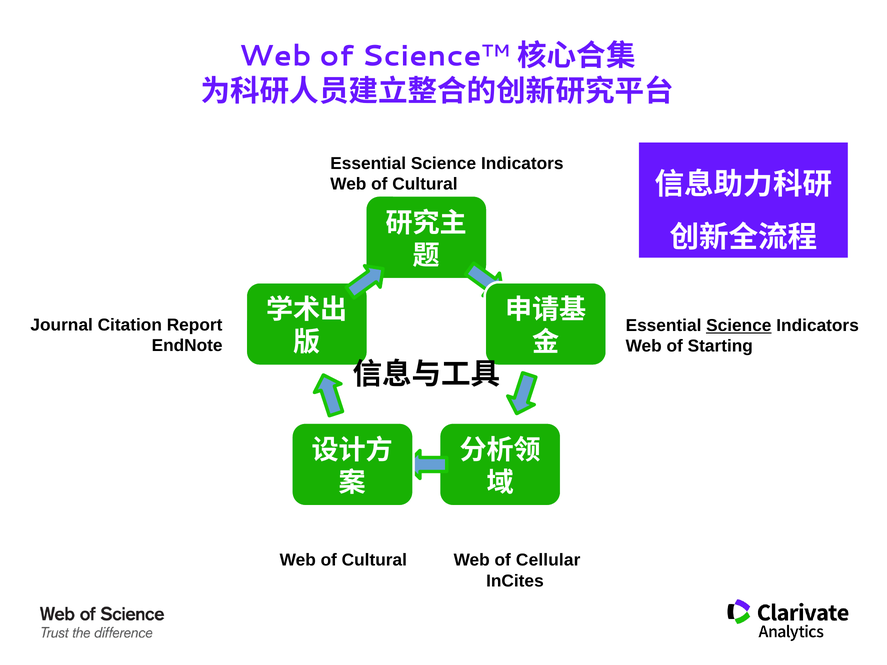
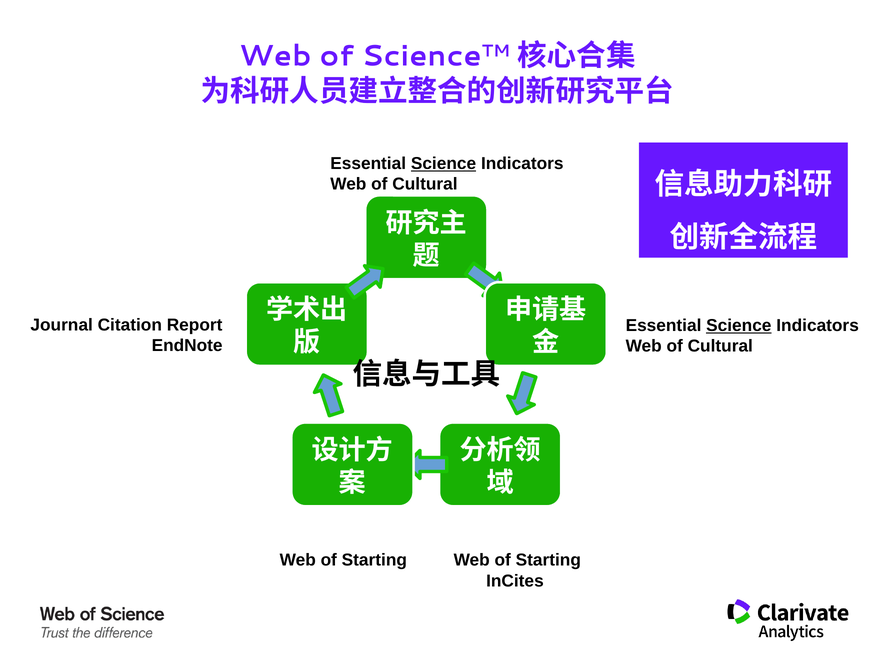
Science underline: none -> present (444, 164)
Starting: Starting -> Cultural (720, 346)
Cultural: Cultural -> Starting (374, 560)
Cellular: Cellular -> Starting (548, 560)
